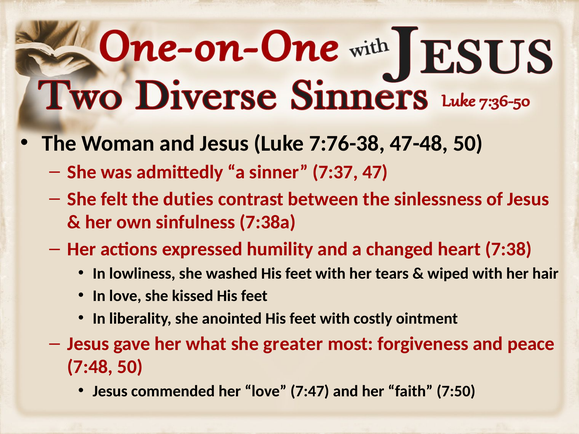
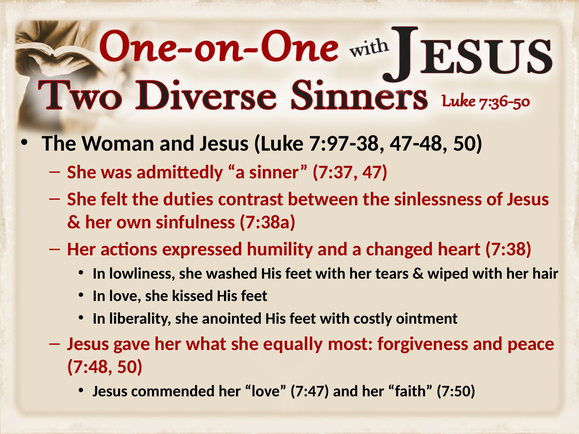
7:76-38: 7:76-38 -> 7:97-38 (347, 143)
greater: greater -> equally (293, 344)
